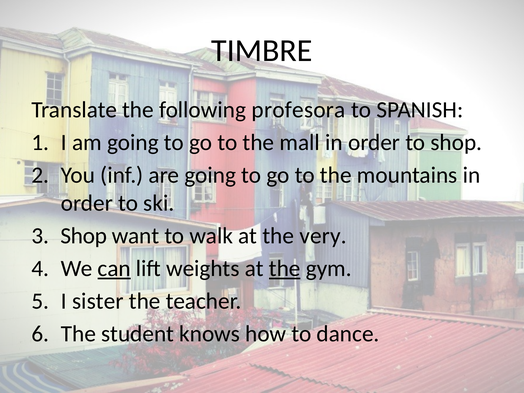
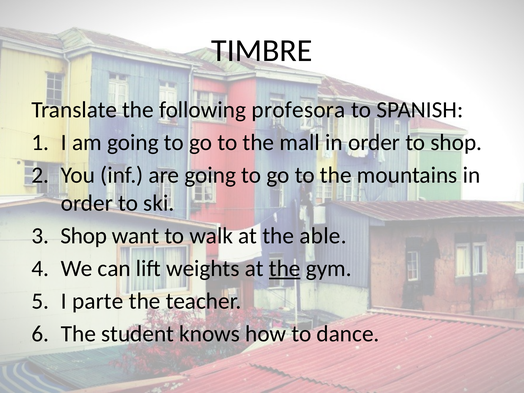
very: very -> able (323, 236)
can underline: present -> none (114, 268)
sister: sister -> parte (98, 301)
